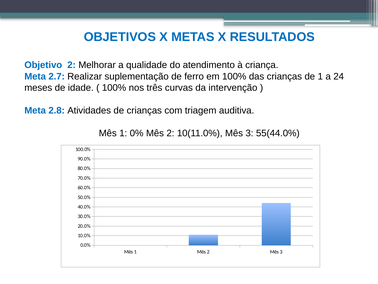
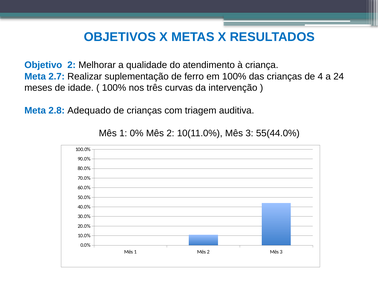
de 1: 1 -> 4 (320, 76)
Atividades: Atividades -> Adequado (89, 110)
